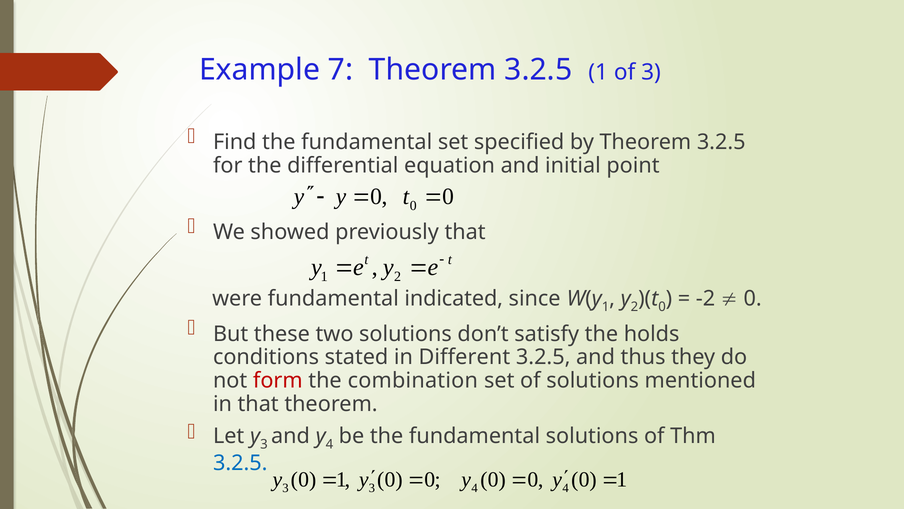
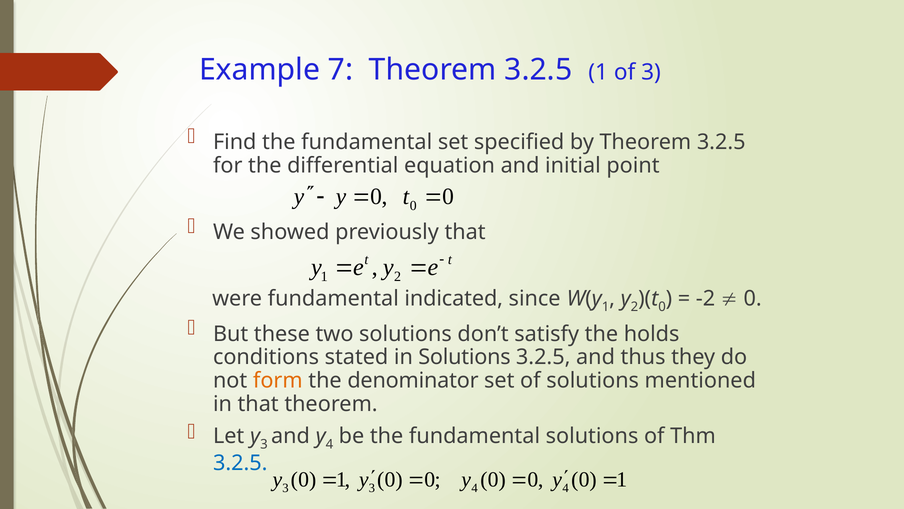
in Different: Different -> Solutions (465, 357)
form colour: red -> orange (278, 380)
combination: combination -> denominator (413, 380)
